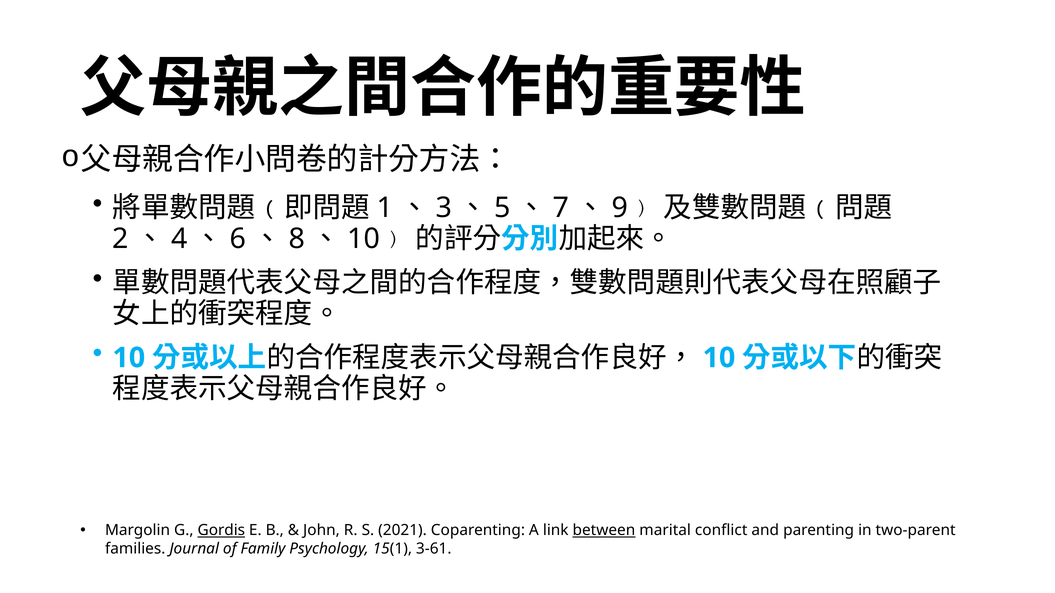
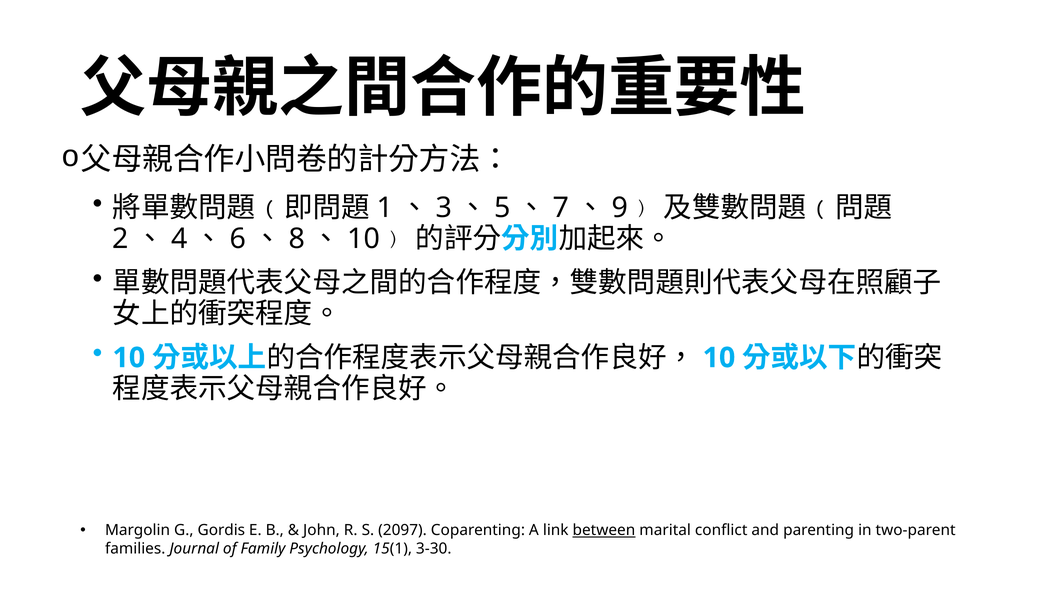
Gordis underline: present -> none (221, 531)
2021: 2021 -> 2097 (403, 531)
3-61: 3-61 -> 3-30 (434, 549)
